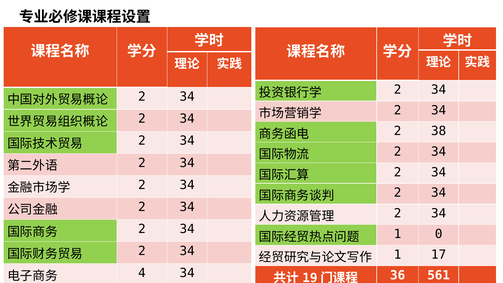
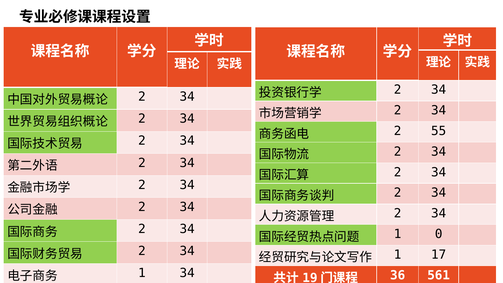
38: 38 -> 55 (439, 131)
4: 4 -> 1 (142, 273)
